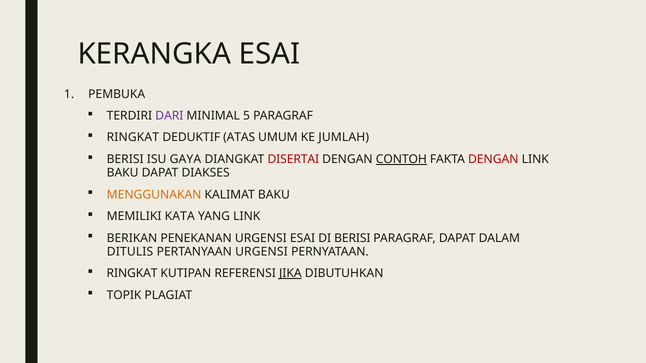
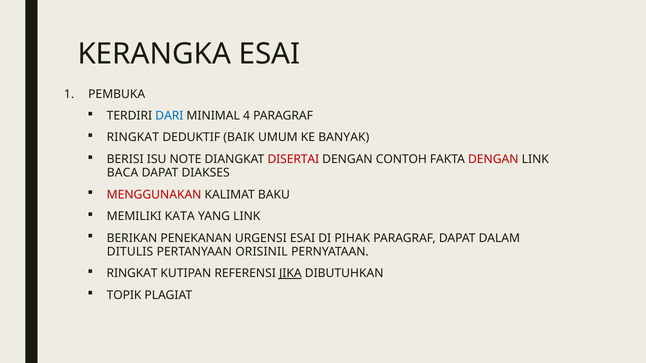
DARI colour: purple -> blue (169, 116)
5: 5 -> 4 (247, 116)
ATAS: ATAS -> BAIK (239, 138)
JUMLAH: JUMLAH -> BANYAK (344, 138)
GAYA: GAYA -> NOTE (185, 159)
CONTOH underline: present -> none (401, 159)
BAKU: BAKU -> BACA (123, 173)
MENGGUNAKAN colour: orange -> red (154, 195)
DI BERISI: BERISI -> PIHAK (352, 238)
PERTANYAAN URGENSI: URGENSI -> ORISINIL (261, 252)
